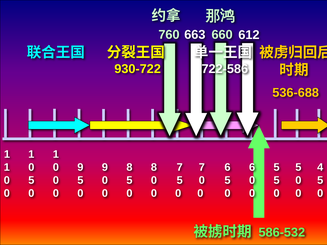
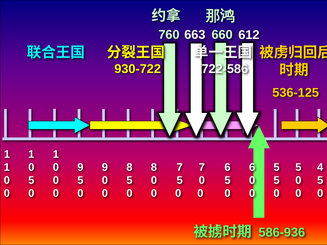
536-688: 536-688 -> 536-125 (296, 93)
586-532: 586-532 -> 586-936 (282, 233)
